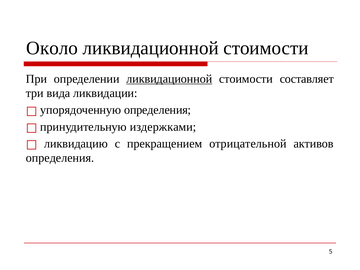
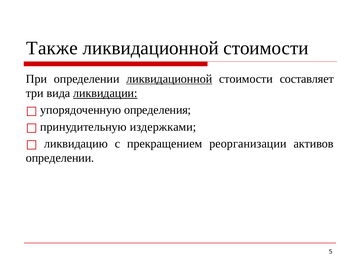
Около: Около -> Также (52, 48)
ликвидации underline: none -> present (105, 93)
отрицательной: отрицательной -> реорганизации (248, 144)
определения: определения -> определении (60, 158)
